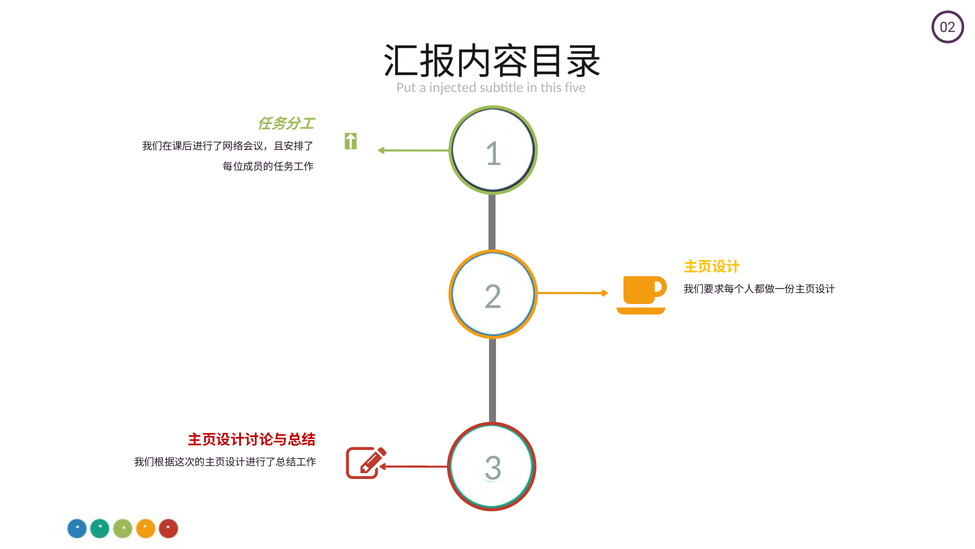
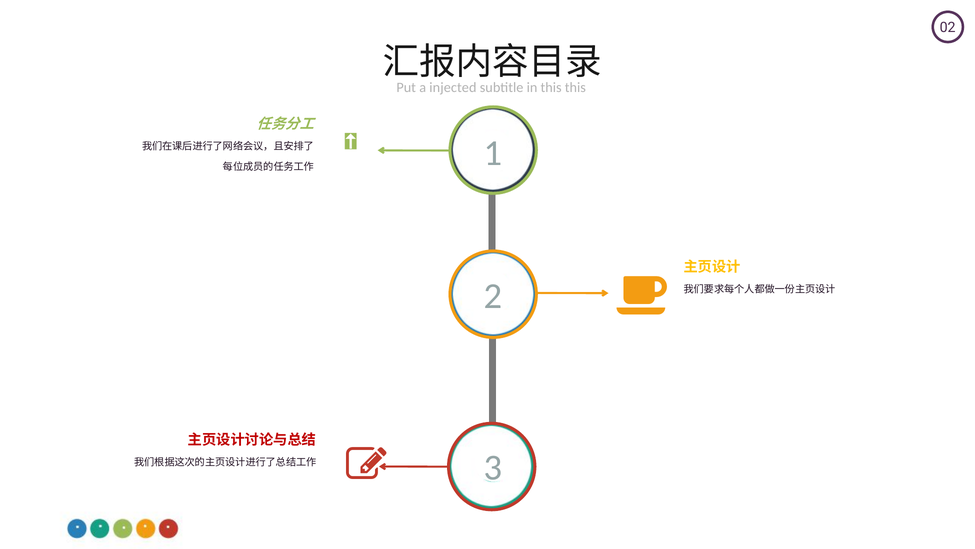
this five: five -> this (575, 88)
